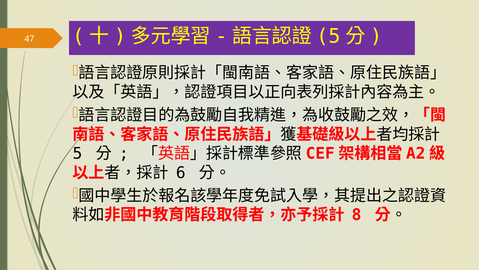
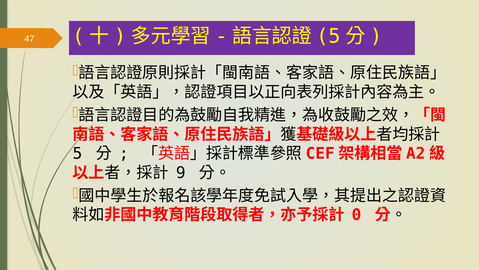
6: 6 -> 9 (181, 172)
8: 8 -> 0 (357, 215)
